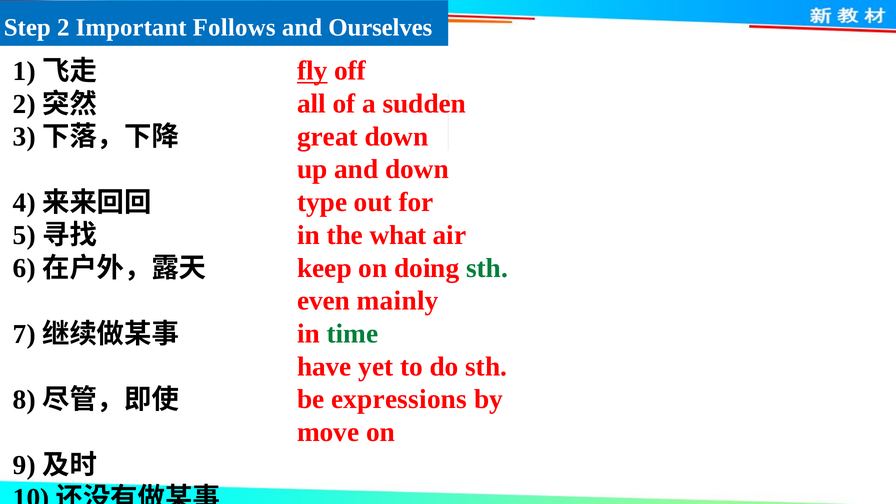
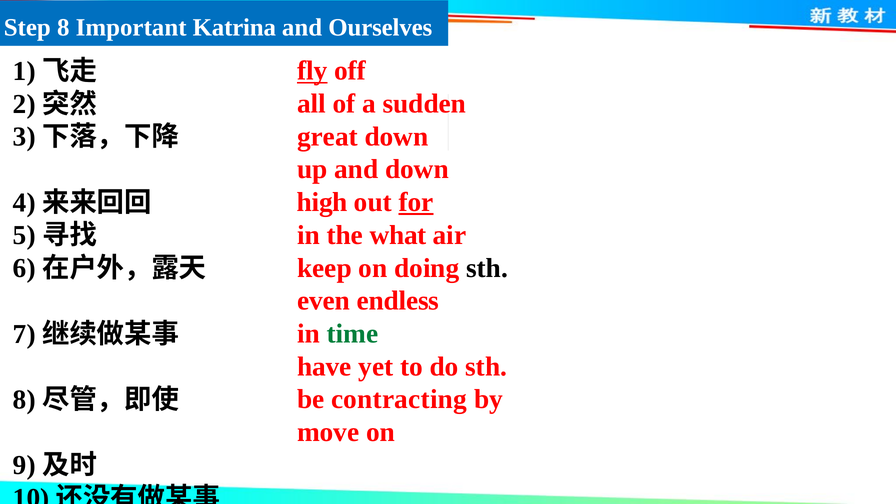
2: 2 -> 8 (63, 28)
Follows: Follows -> Katrina (234, 28)
type: type -> high (322, 202)
for underline: none -> present (416, 202)
sth colour: green -> black (487, 268)
mainly: mainly -> endless (398, 301)
expressions: expressions -> contracting (399, 399)
